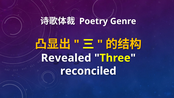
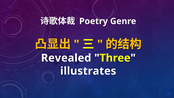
reconciled: reconciled -> illustrates (88, 71)
